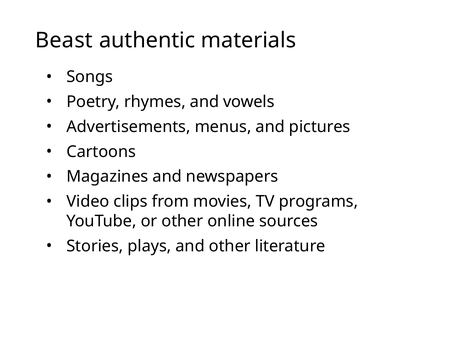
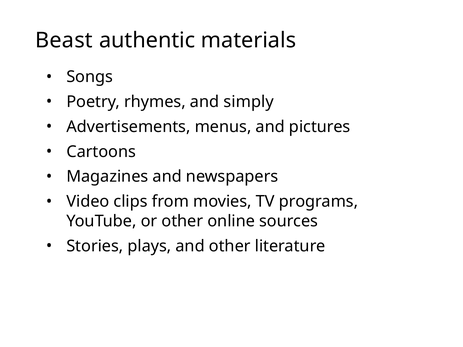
vowels: vowels -> simply (249, 102)
